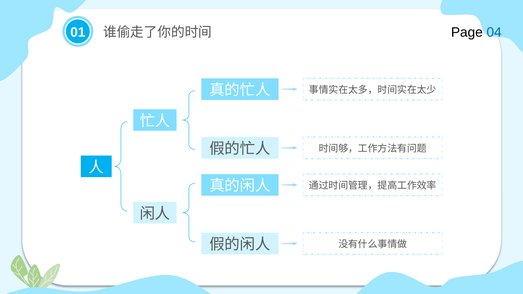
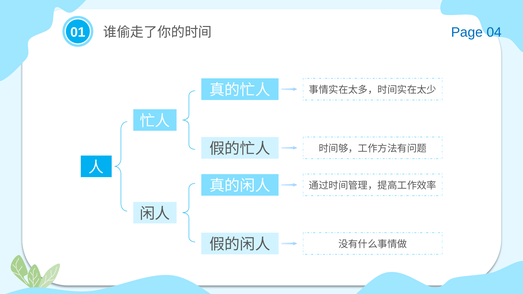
Page colour: black -> blue (467, 32)
